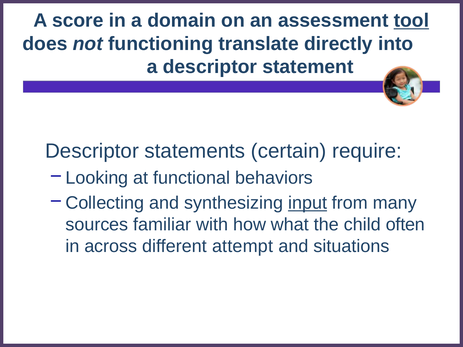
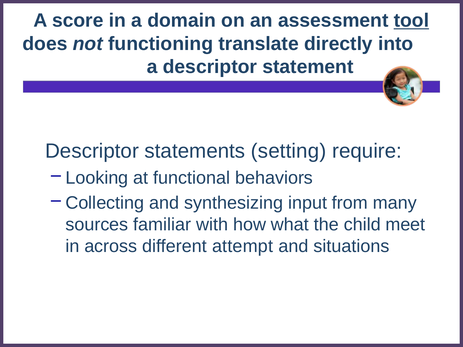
certain: certain -> setting (289, 151)
input underline: present -> none (308, 203)
often: often -> meet (405, 225)
